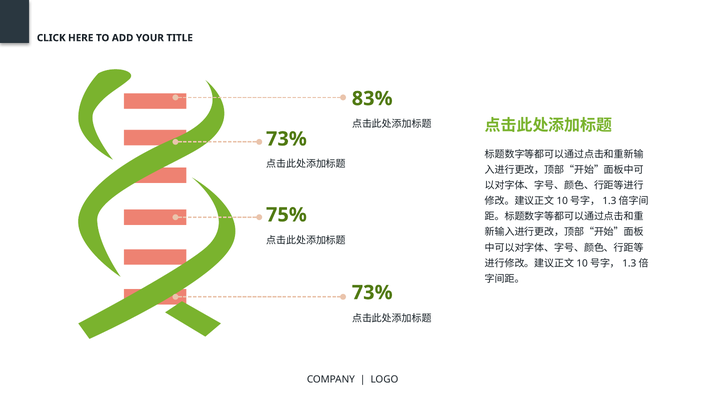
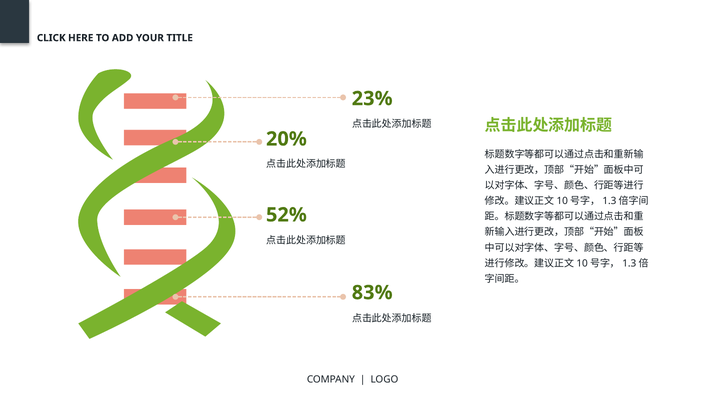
83%: 83% -> 23% (372, 99)
73%: 73% -> 20% (286, 139)
75%: 75% -> 52% (286, 215)
73%: 73% -> 83% (372, 293)
